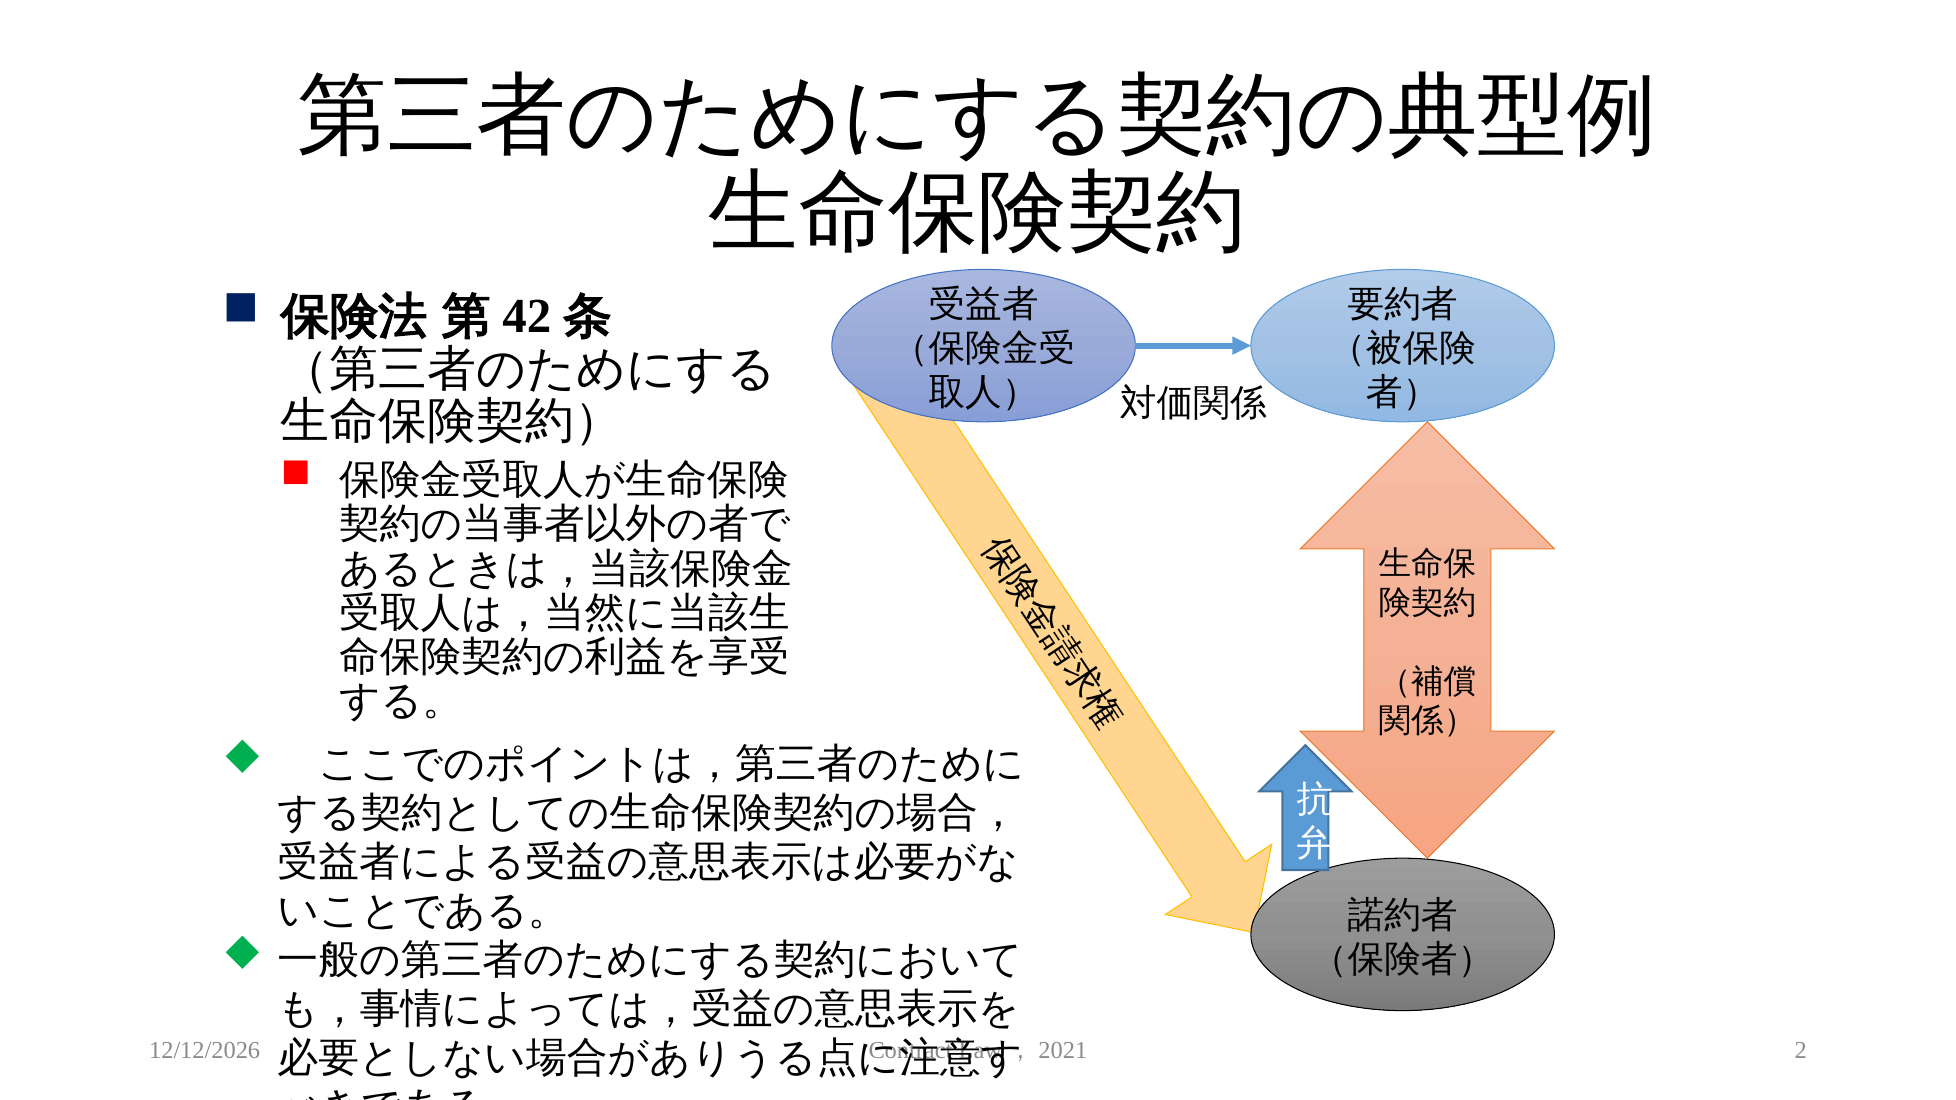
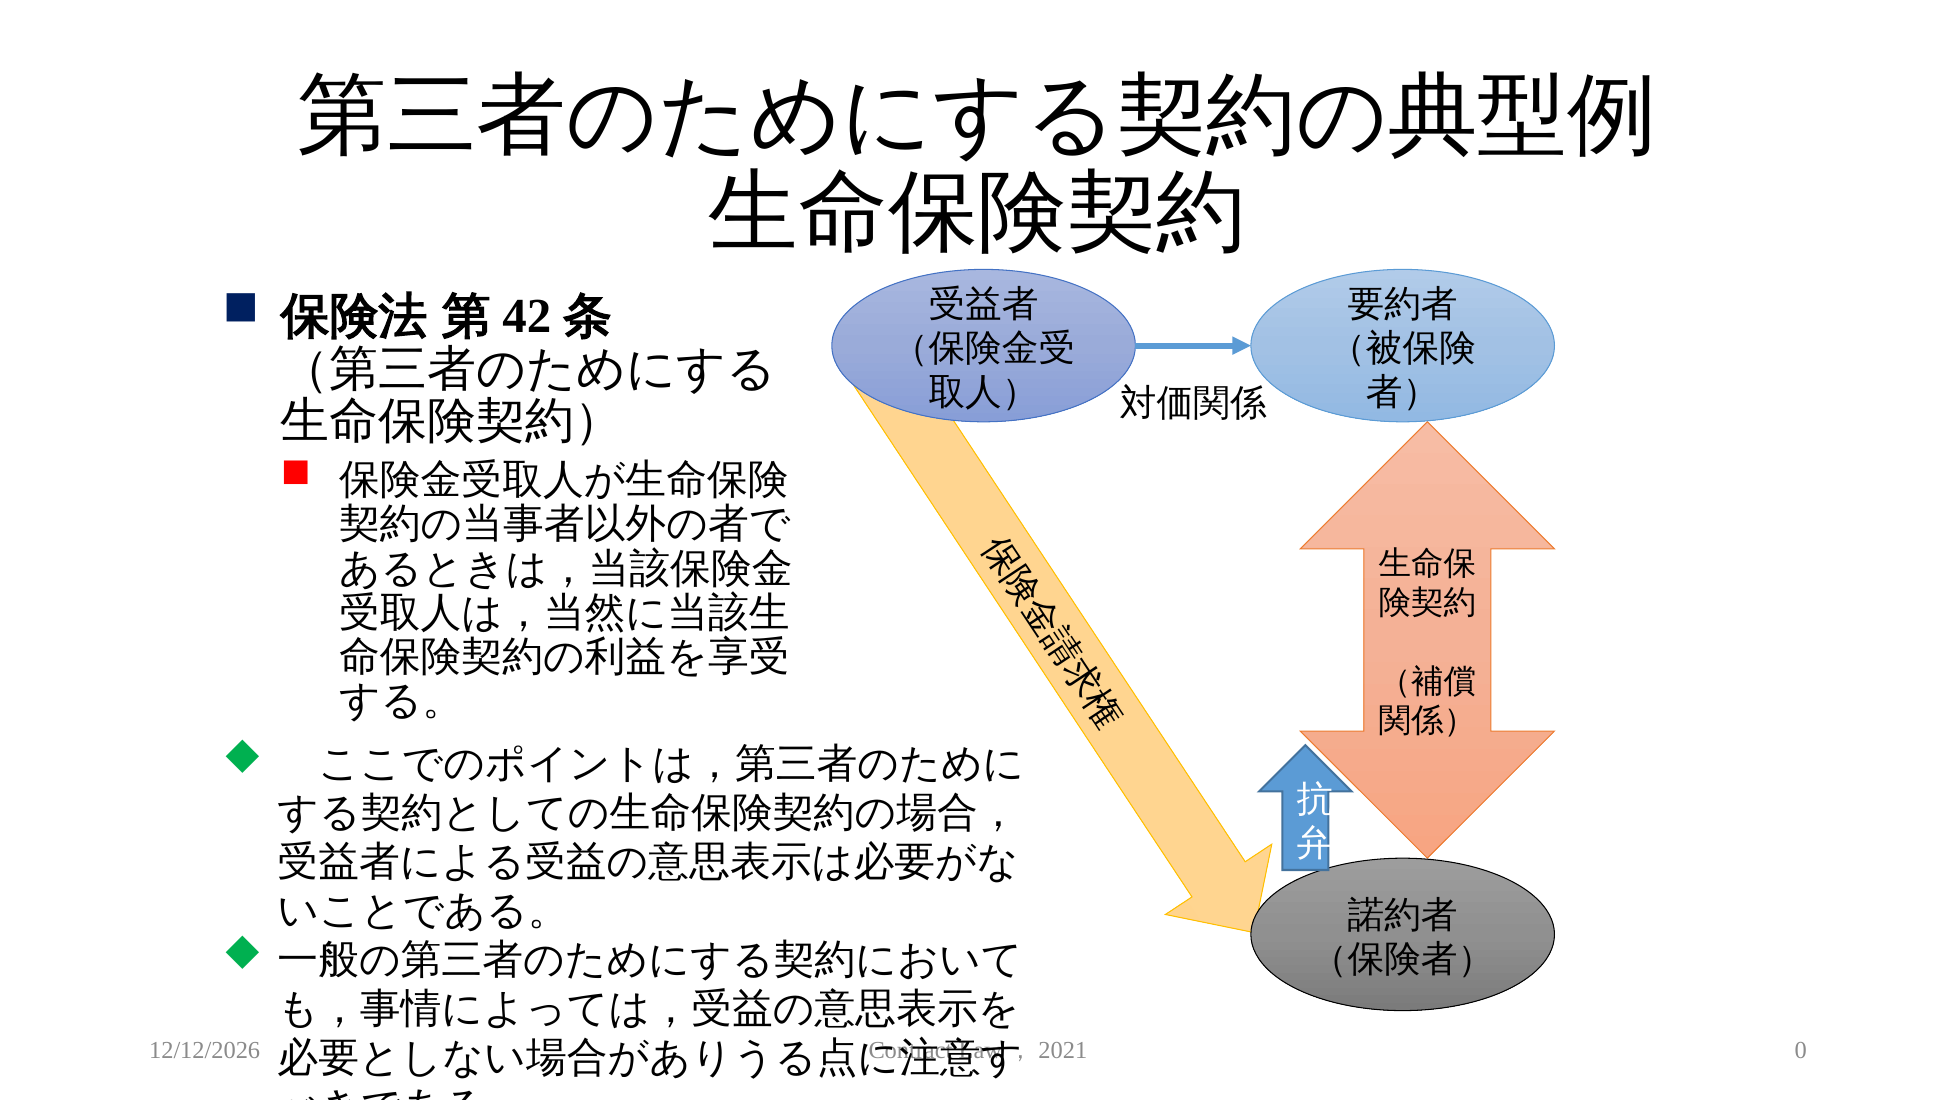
2: 2 -> 0 (1801, 1051)
